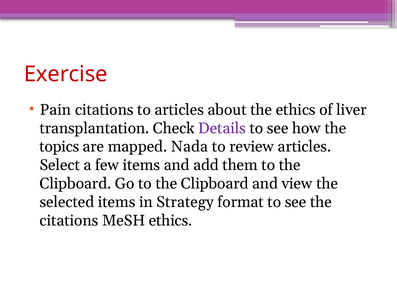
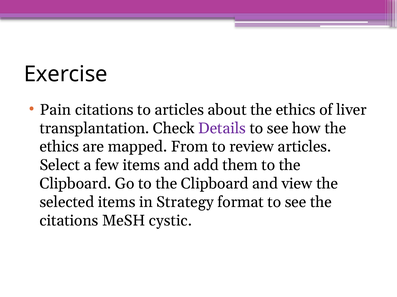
Exercise colour: red -> black (66, 74)
topics: topics -> ethics (59, 147)
Nada: Nada -> From (190, 147)
MeSH ethics: ethics -> cystic (170, 221)
